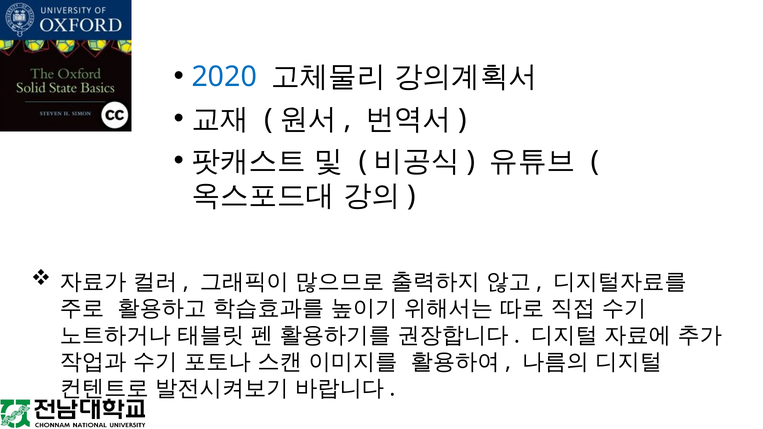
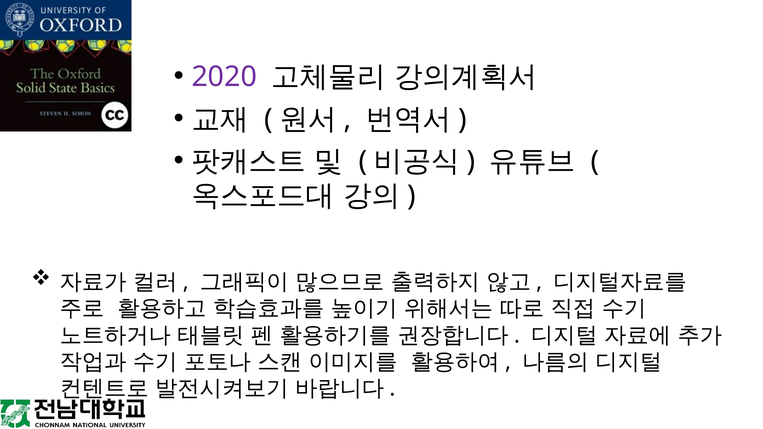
2020 colour: blue -> purple (224, 77)
